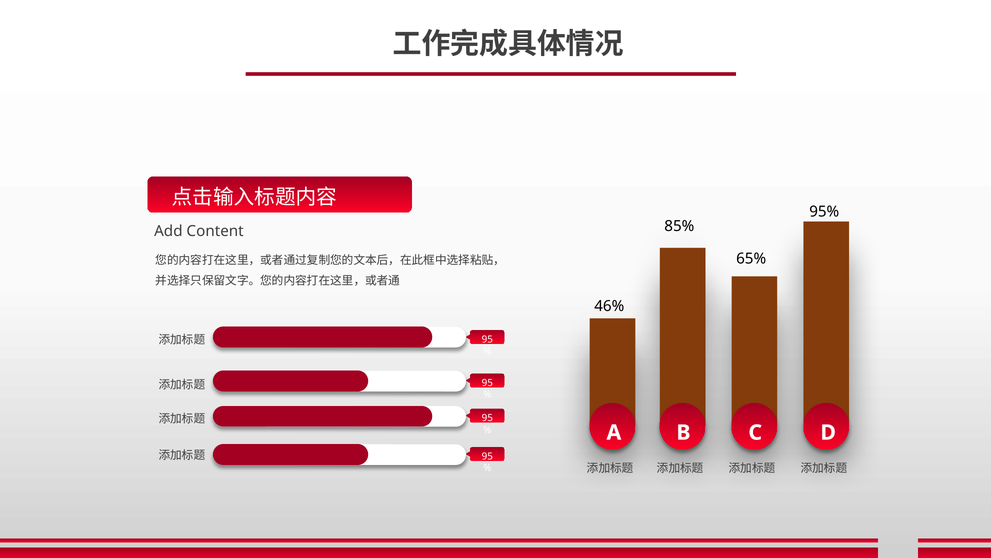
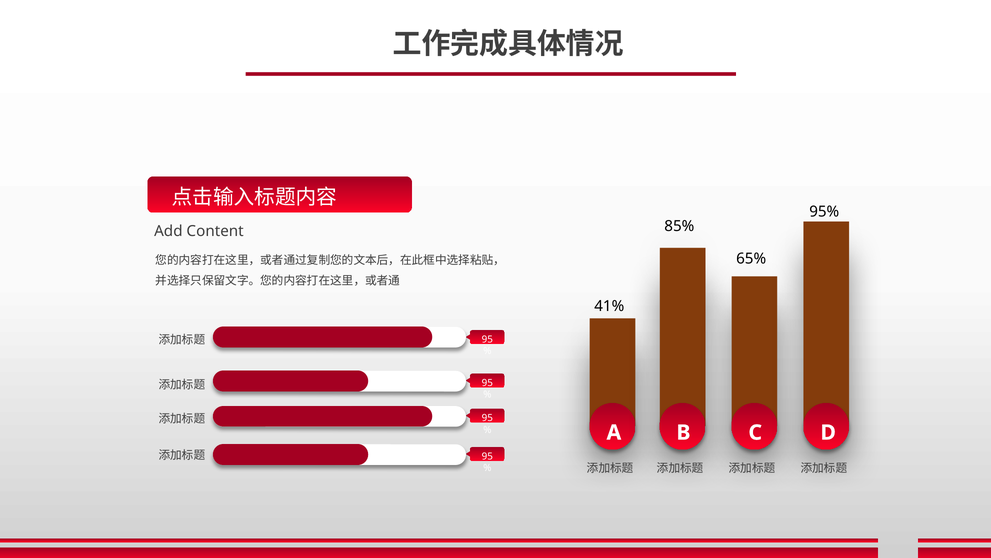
46%: 46% -> 41% (609, 306)
